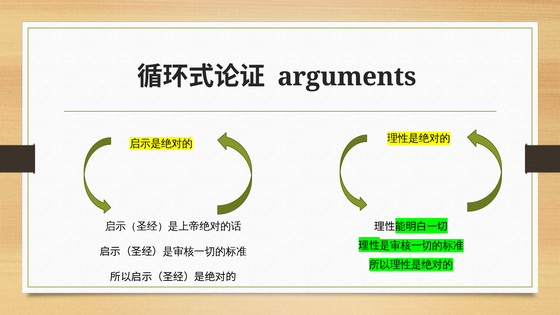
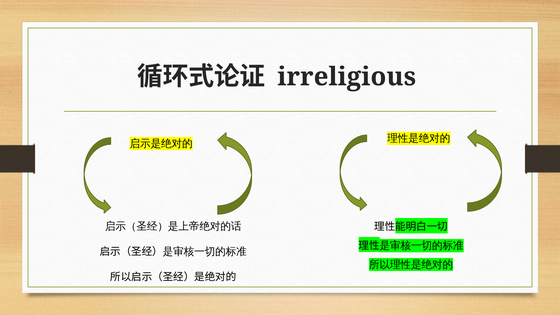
arguments: arguments -> irreligious (347, 77)
